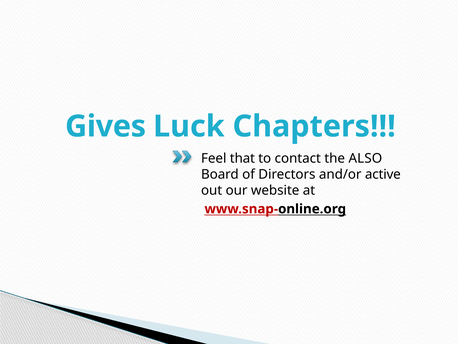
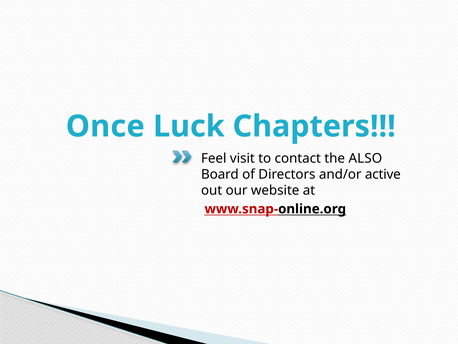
Gives: Gives -> Once (105, 126)
that: that -> visit (242, 158)
